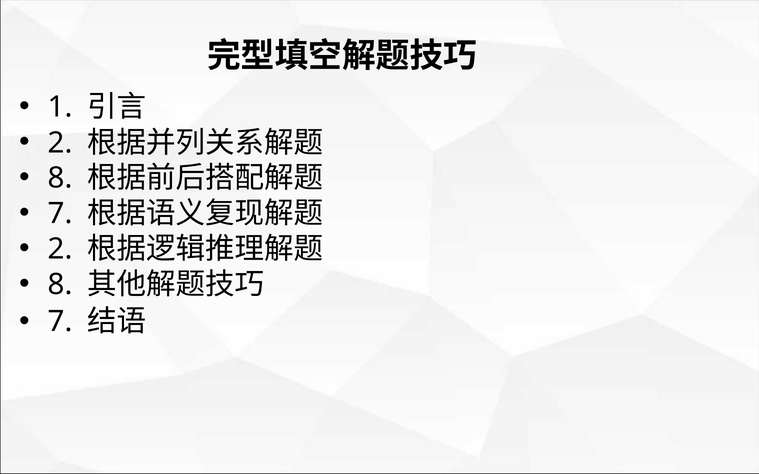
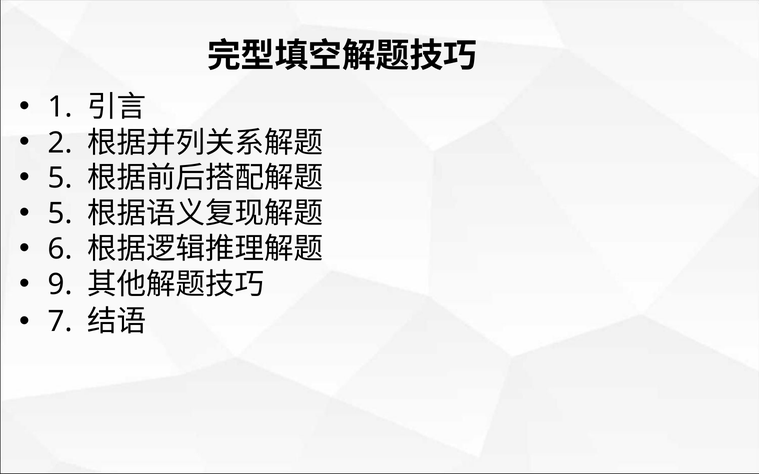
8: 8 -> 5 (60, 178)
7: 7 -> 5 (60, 214)
2: 2 -> 6 (60, 249)
8: 8 -> 9 (60, 285)
